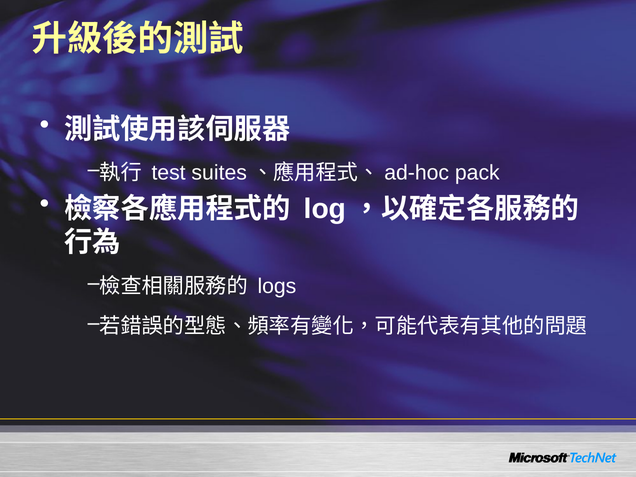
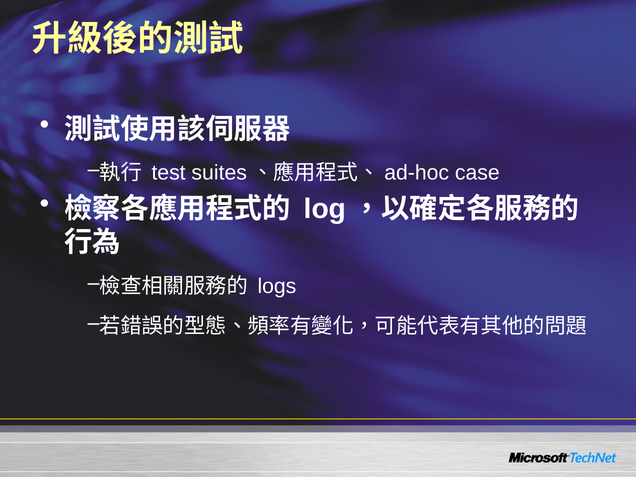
pack: pack -> case (477, 173)
